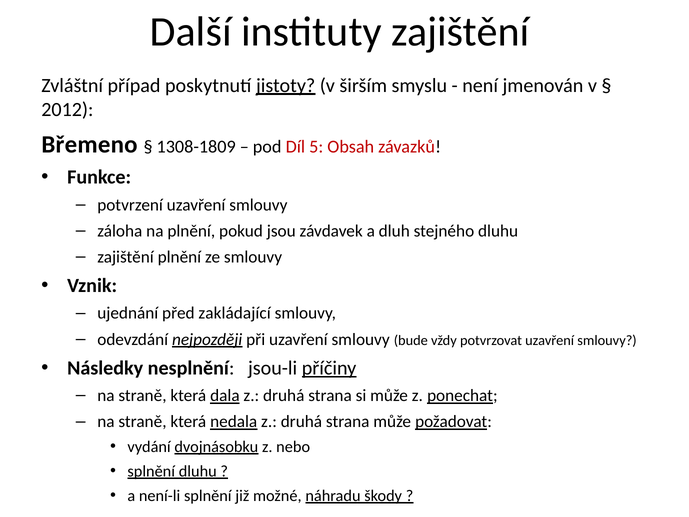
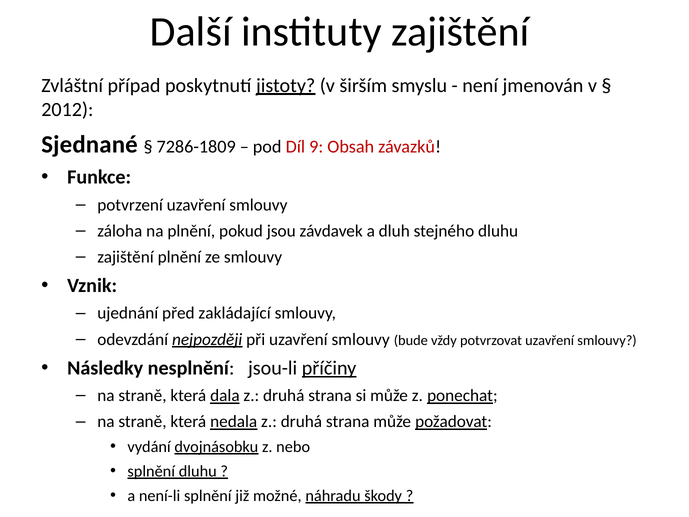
Břemeno: Břemeno -> Sjednané (90, 144)
1308-1809: 1308-1809 -> 7286-1809 (196, 147)
5: 5 -> 9 (316, 147)
